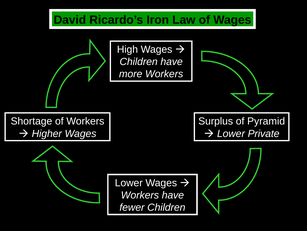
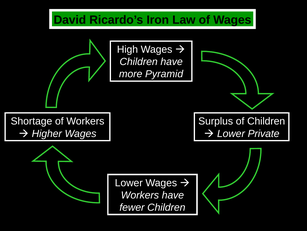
more Workers: Workers -> Pyramid (164, 74)
of Pyramid: Pyramid -> Children (266, 121)
